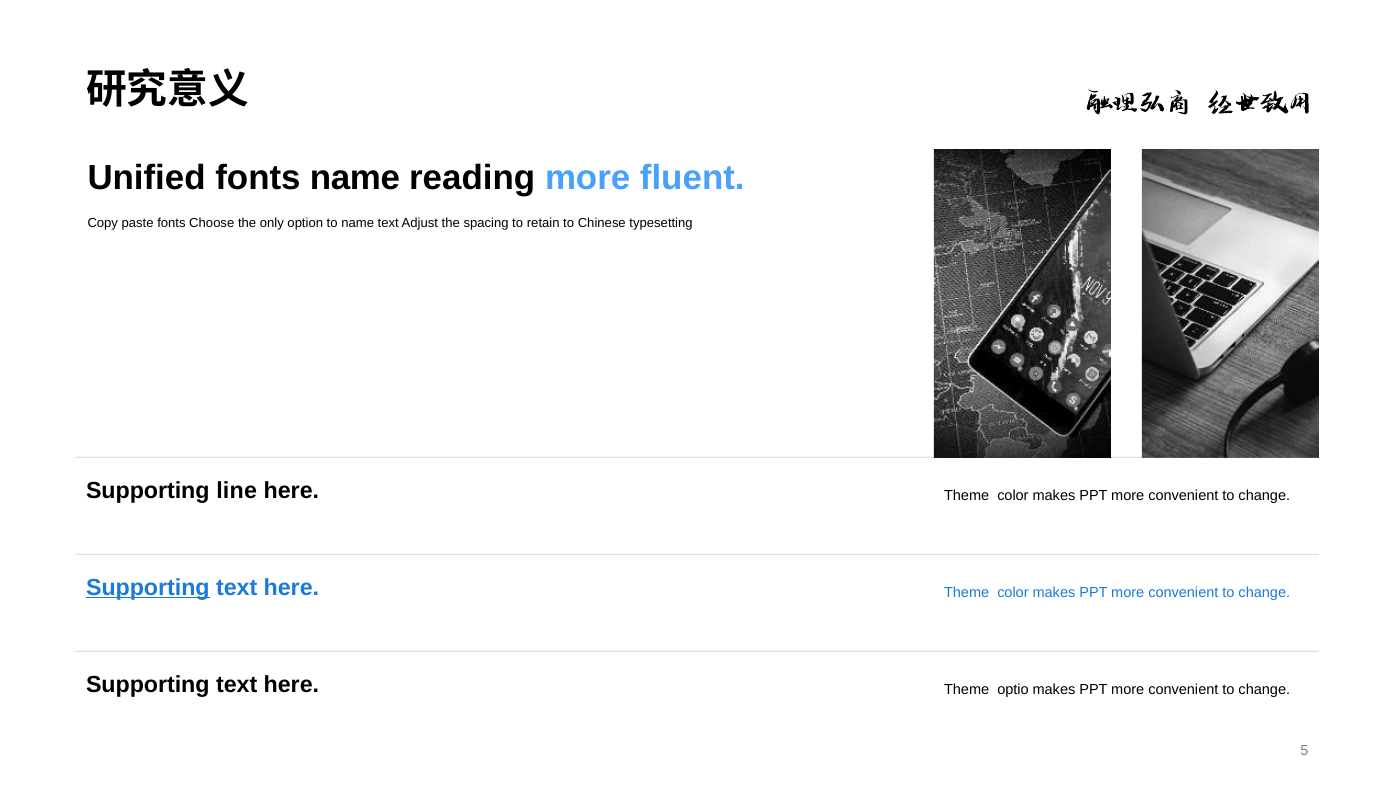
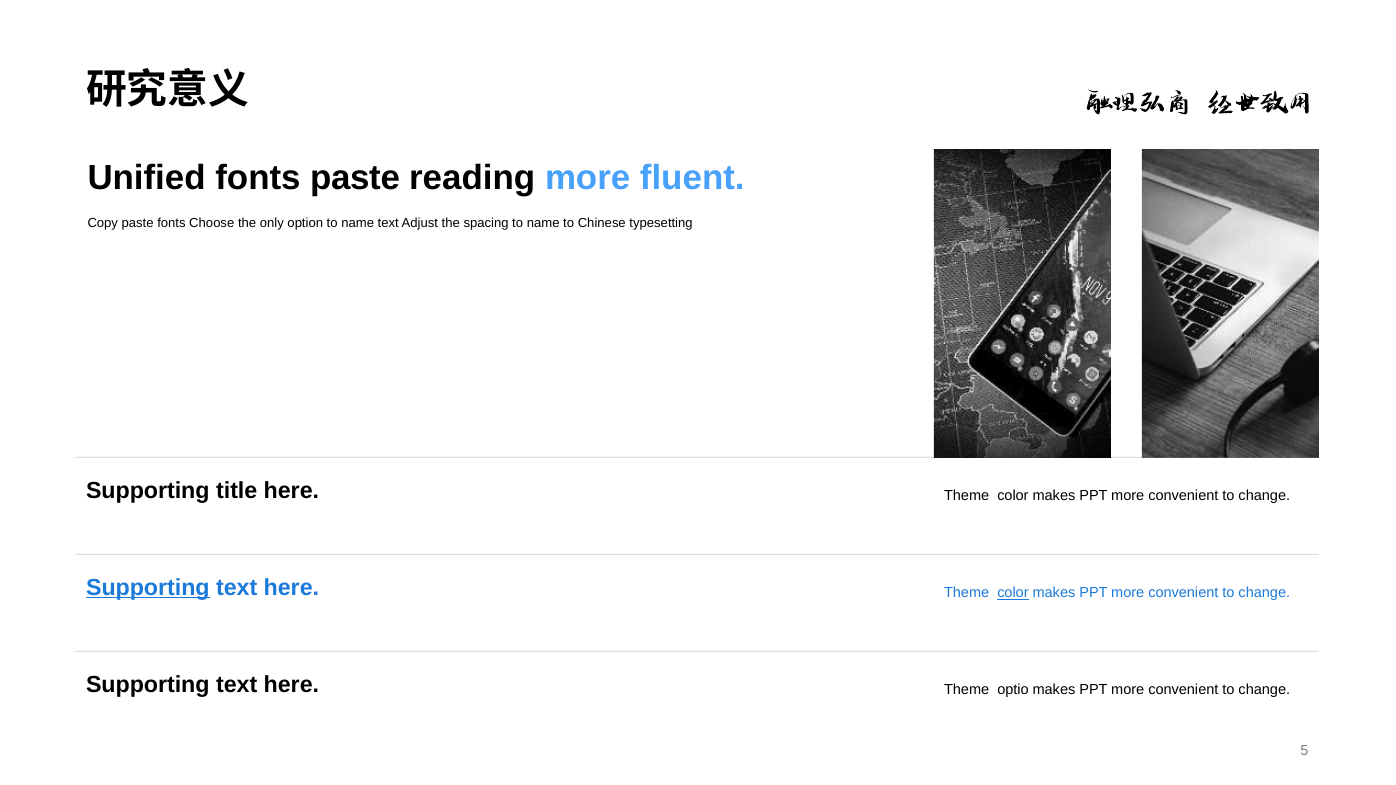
fonts name: name -> paste (355, 178)
spacing to retain: retain -> name (543, 223)
line: line -> title (237, 491)
color underline: none -> present (1013, 593)
